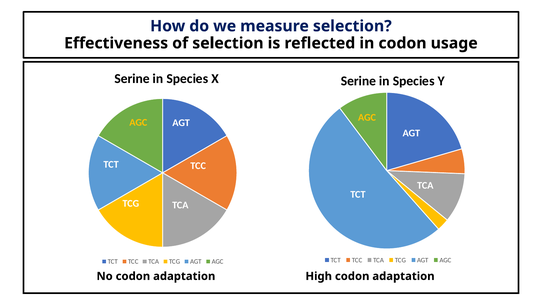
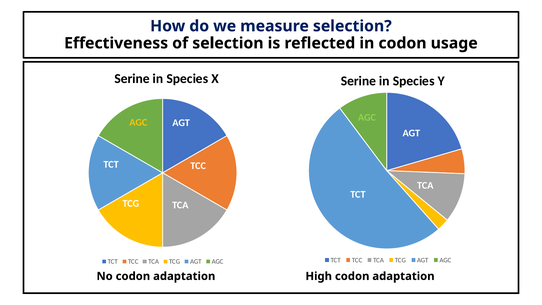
AGC colour: yellow -> light green (367, 117)
